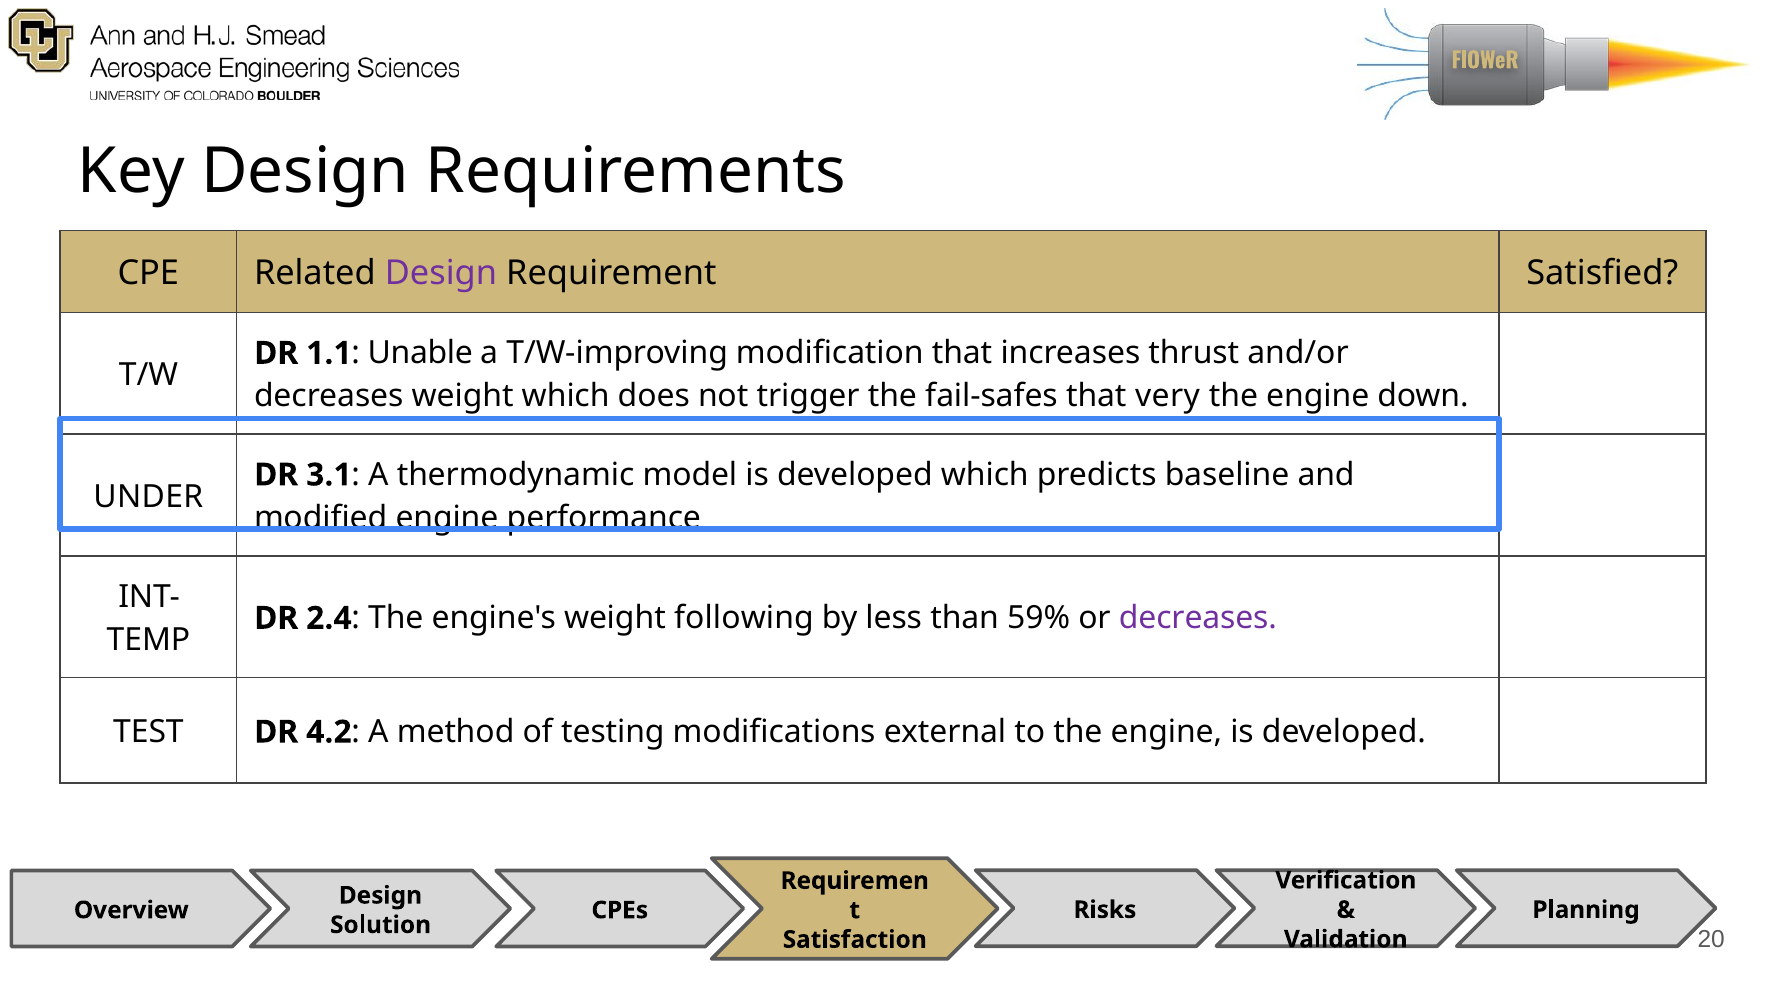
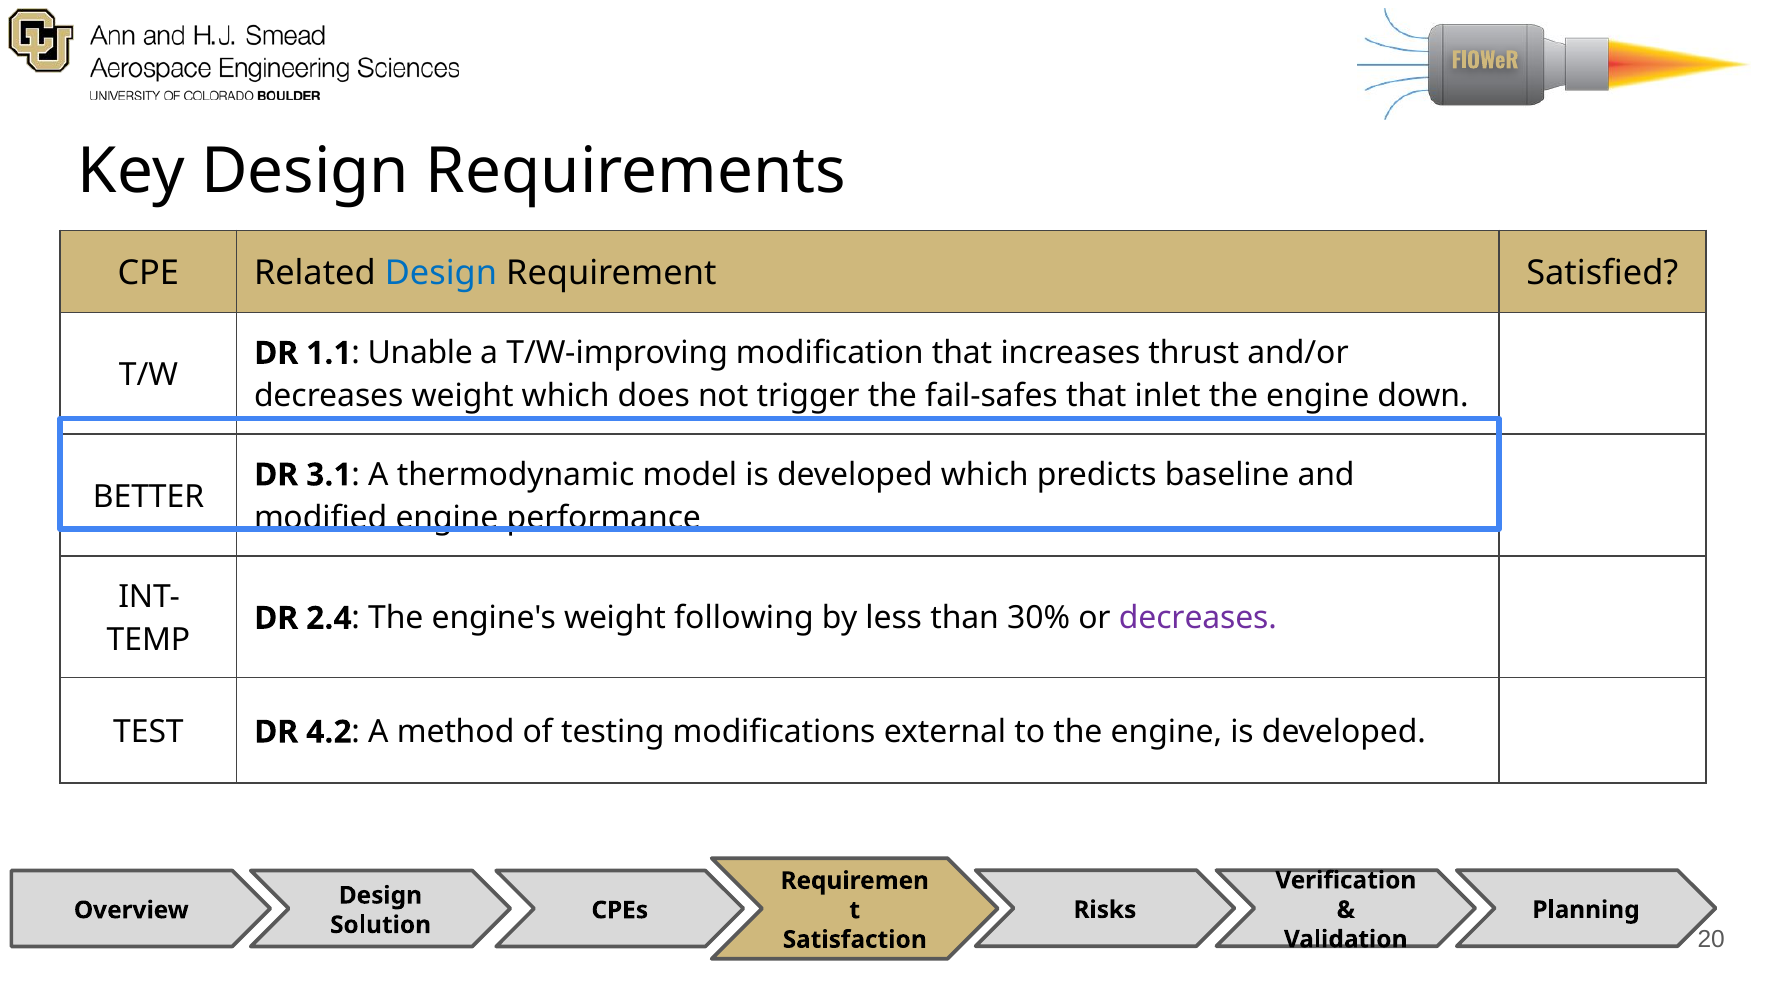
Design colour: purple -> blue (441, 273)
very: very -> inlet (1168, 397)
UNDER: UNDER -> BETTER (149, 497)
59%: 59% -> 30% (1039, 618)
